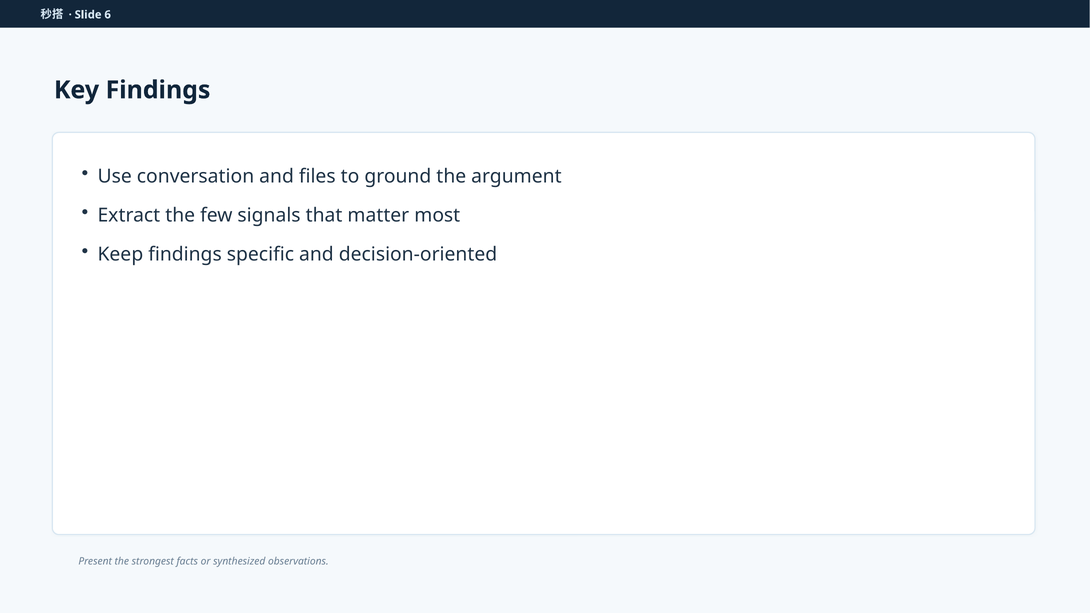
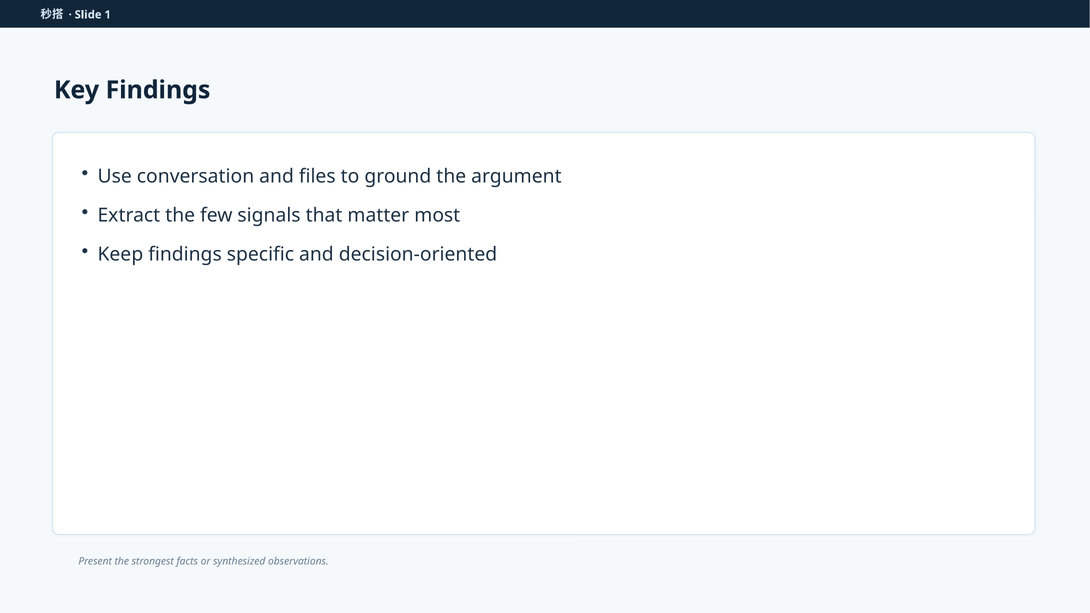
6: 6 -> 1 (108, 15)
